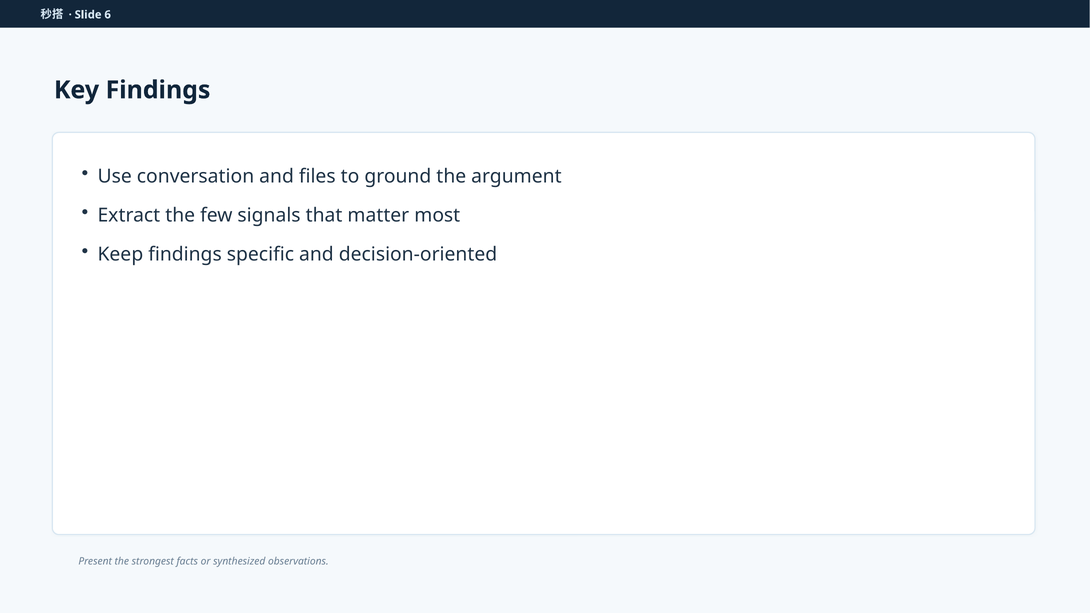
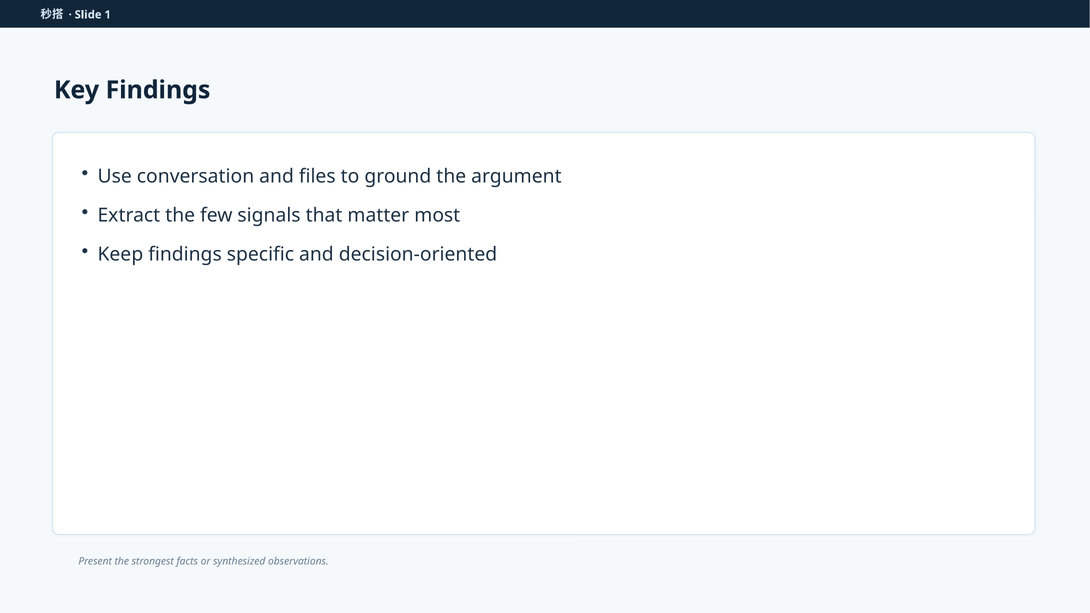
6: 6 -> 1 (108, 15)
